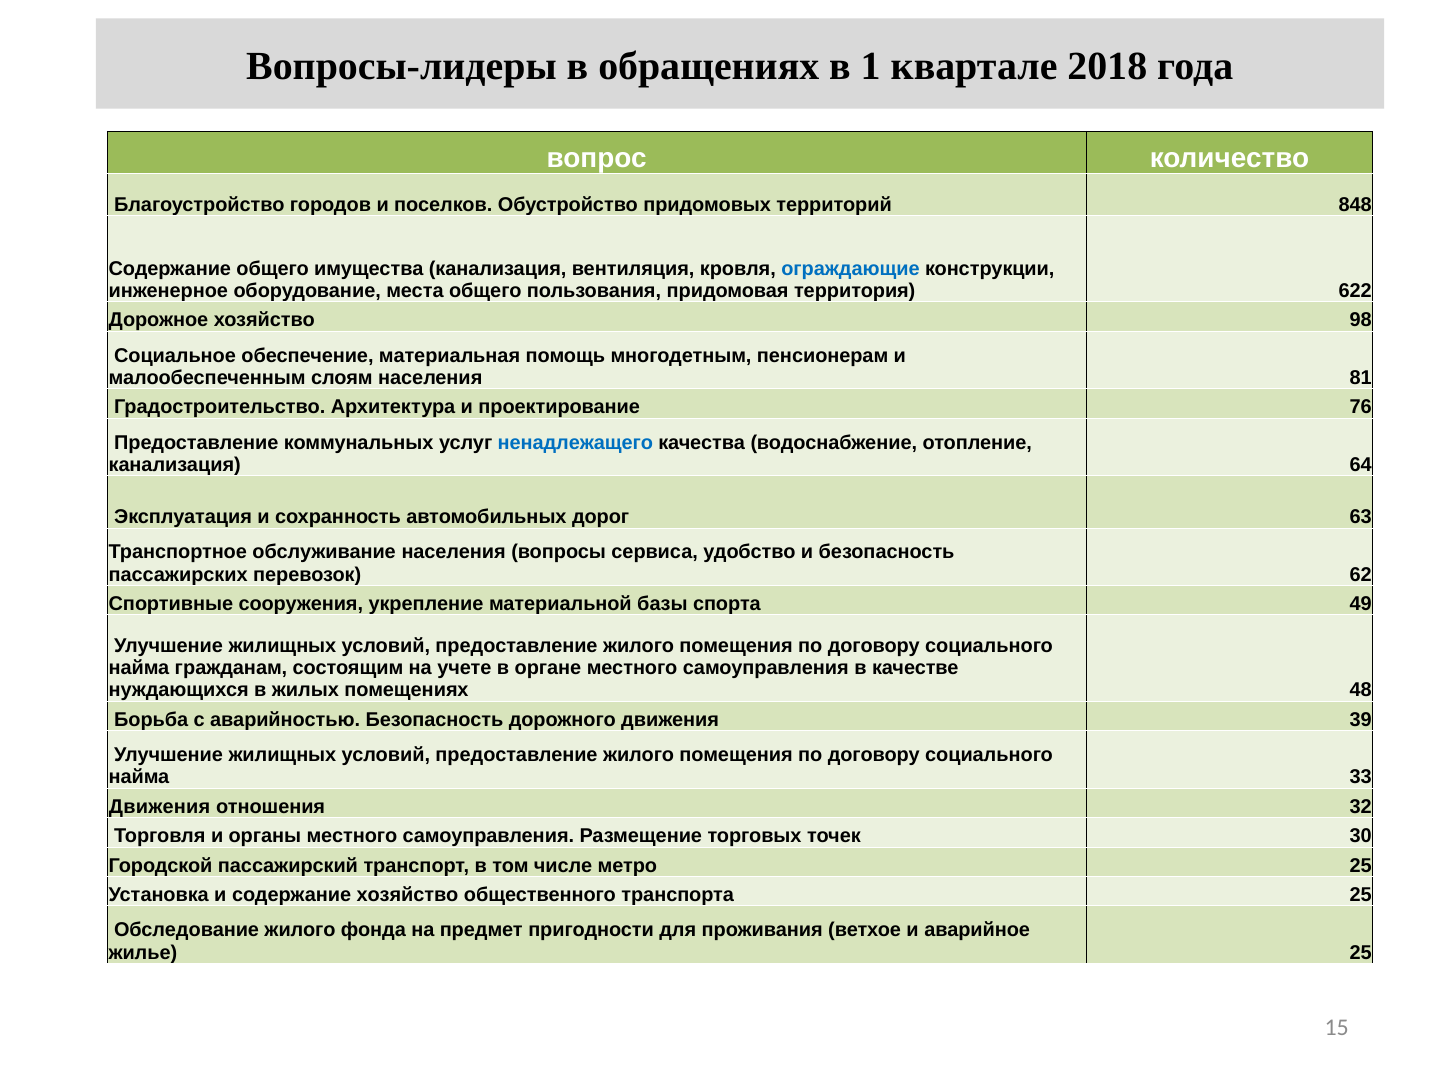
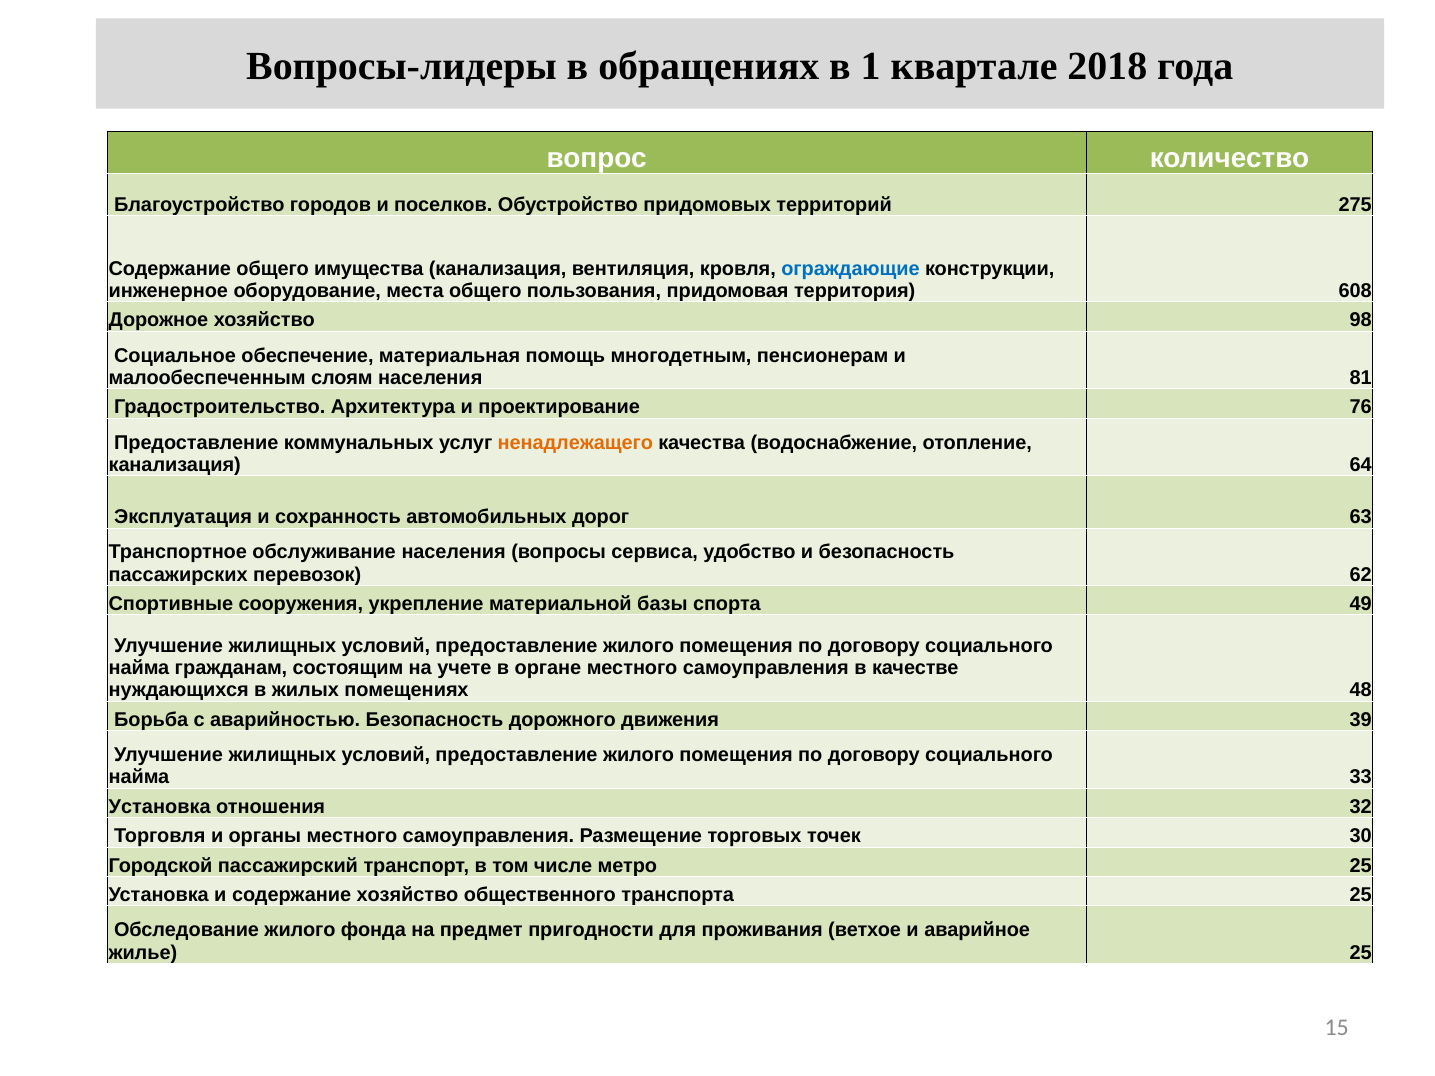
848: 848 -> 275 (1355, 205)
622: 622 -> 608 (1355, 291)
ненадлежащего colour: blue -> orange (575, 443)
Движения: Движения -> Установка (160, 807)
